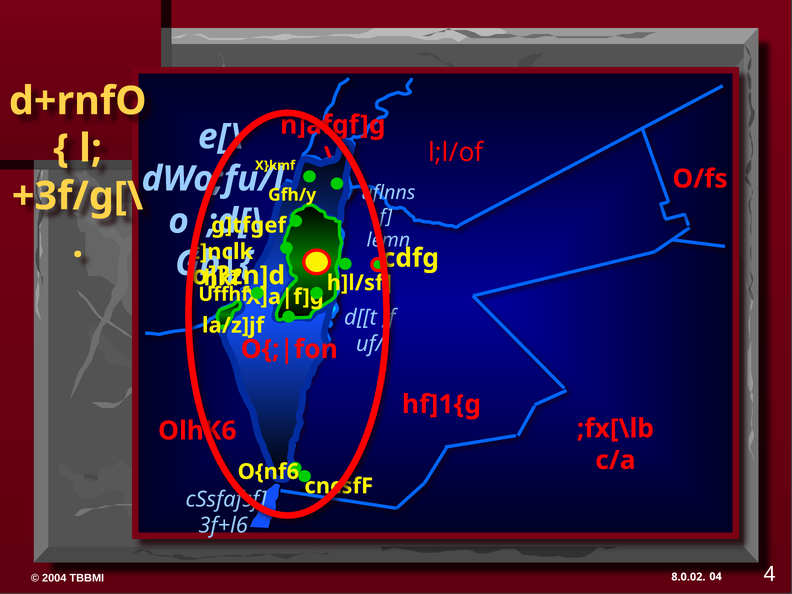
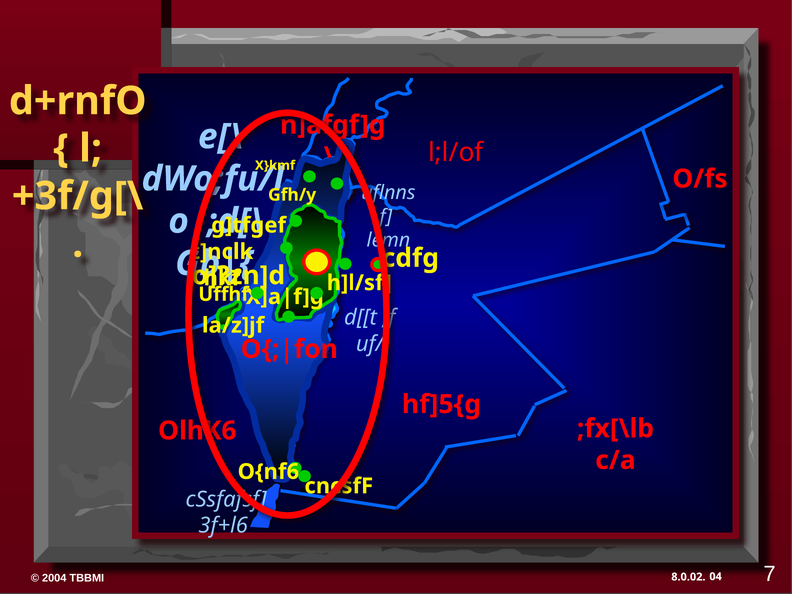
hf]1{g: hf]1{g -> hf]5{g (441, 404)
4: 4 -> 7 (770, 574)
